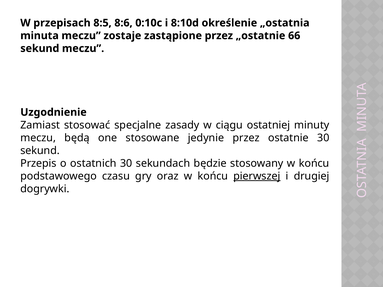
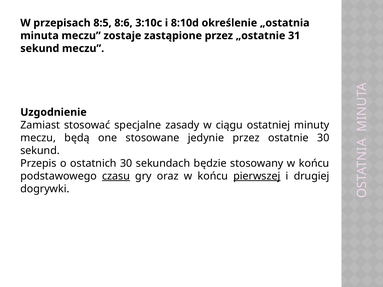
0:10c: 0:10c -> 3:10c (149, 23)
66: 66 -> 31 (294, 36)
czasu underline: none -> present (116, 176)
